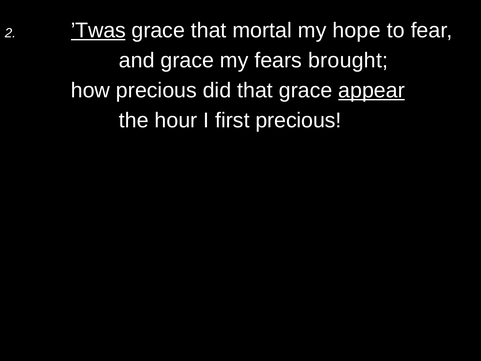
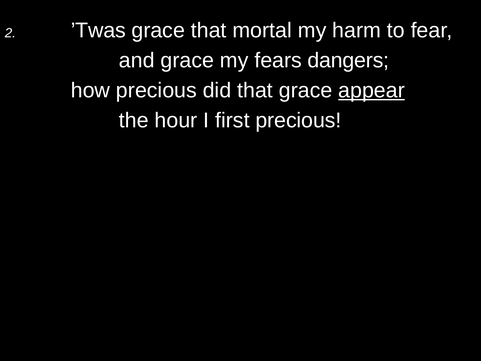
’Twas underline: present -> none (98, 30)
hope: hope -> harm (357, 30)
brought: brought -> dangers (348, 60)
